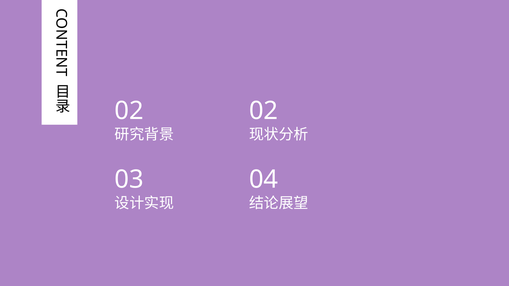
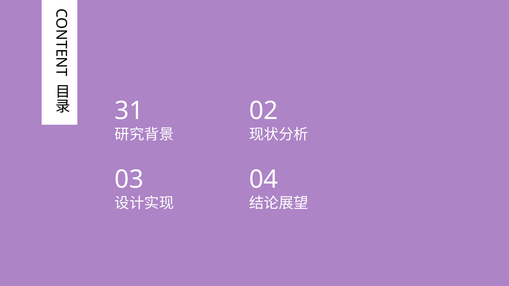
02: 02 -> 31 (129, 111)
